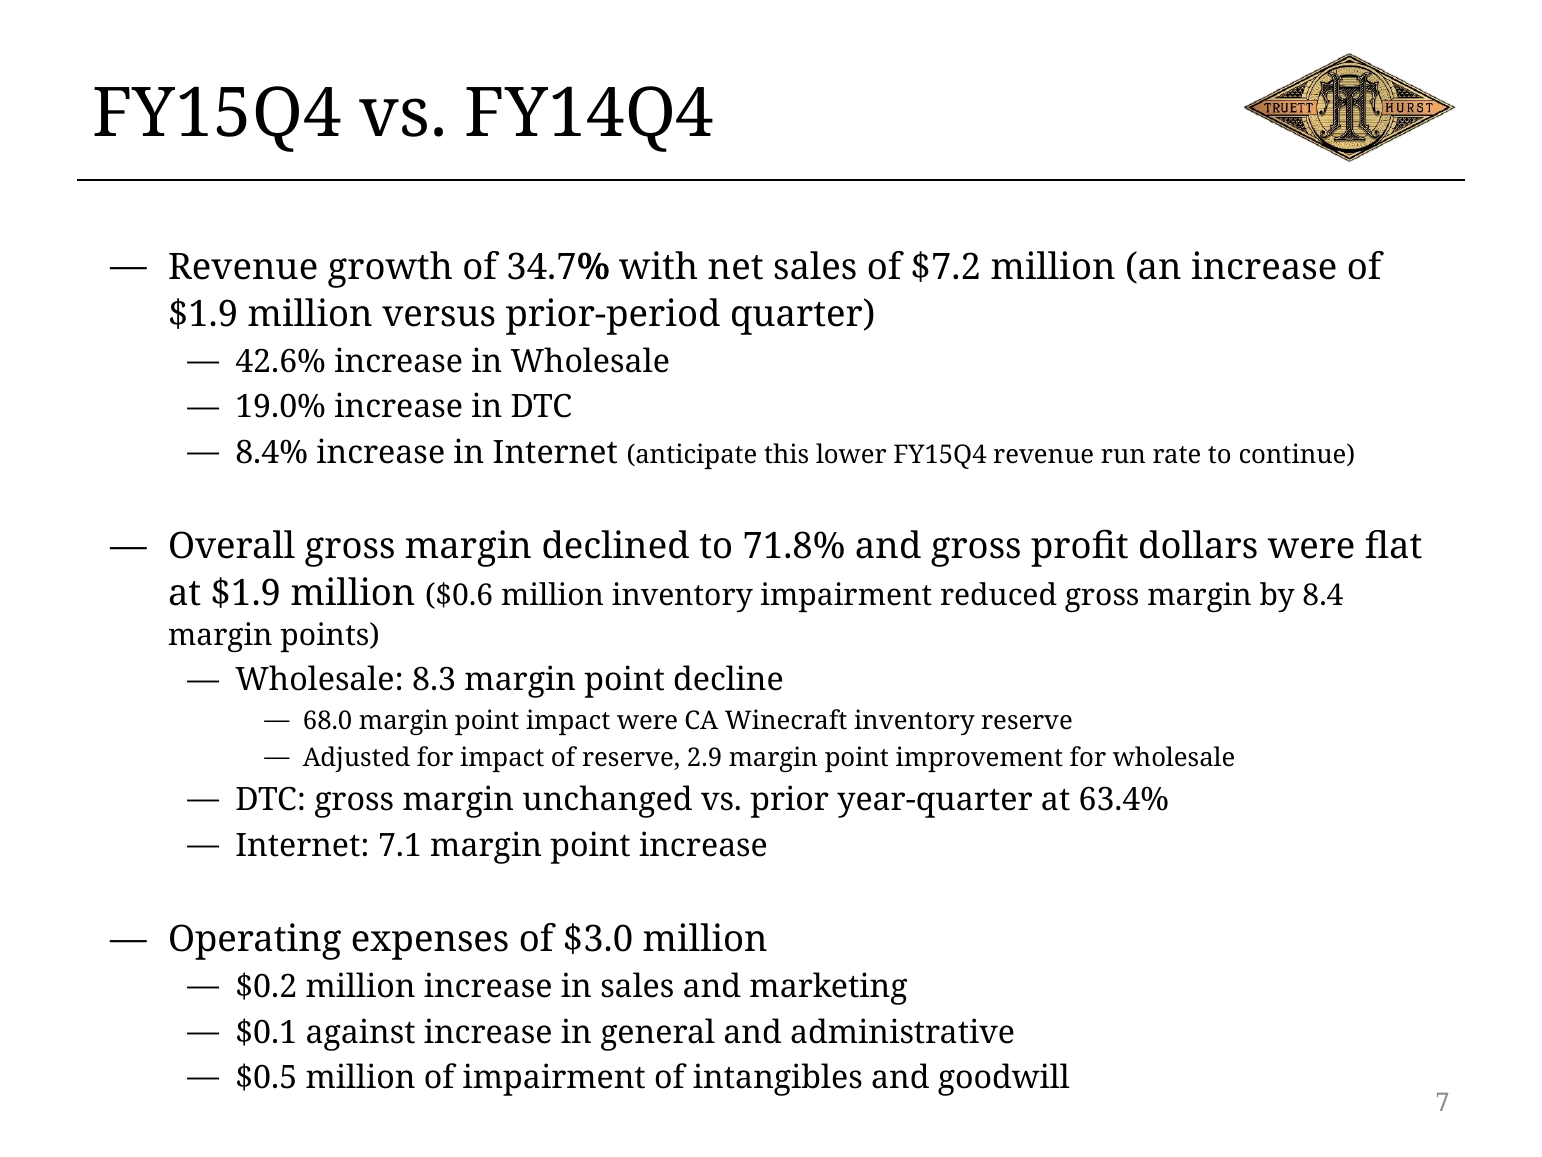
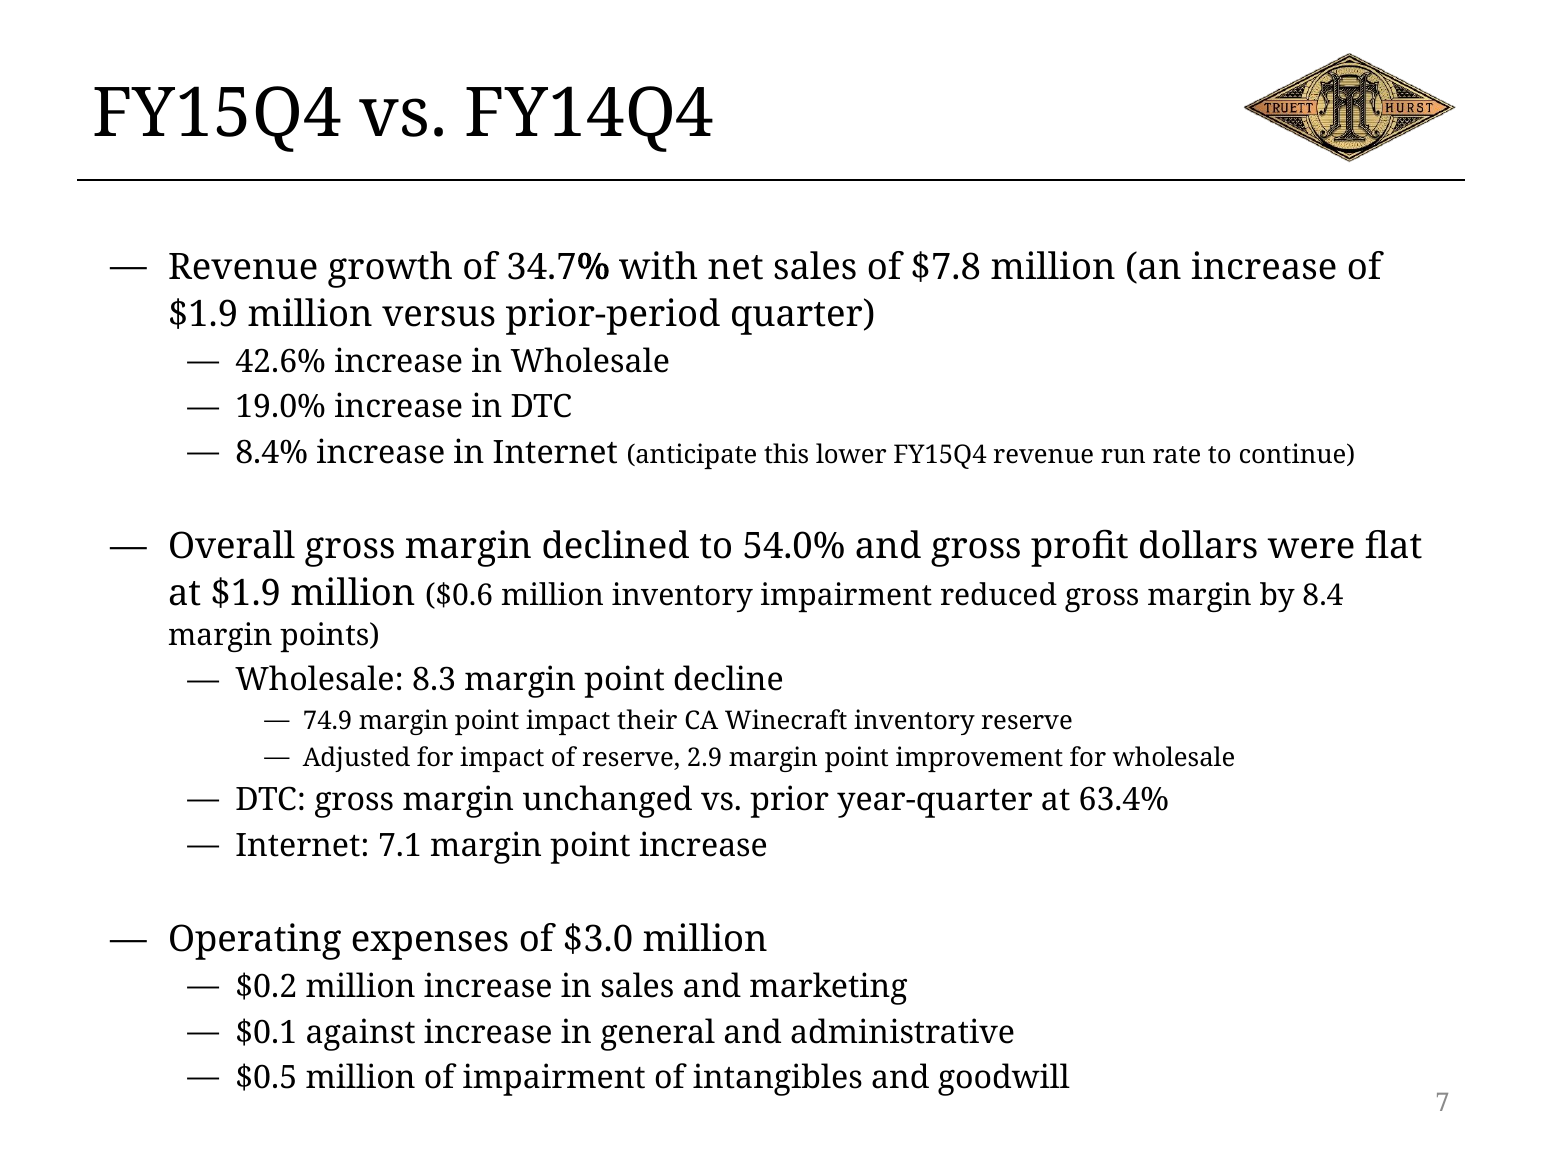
$7.2: $7.2 -> $7.8 (946, 267)
71.8%: 71.8% -> 54.0% (794, 546)
68.0: 68.0 -> 74.9 (328, 721)
impact were: were -> their (647, 721)
